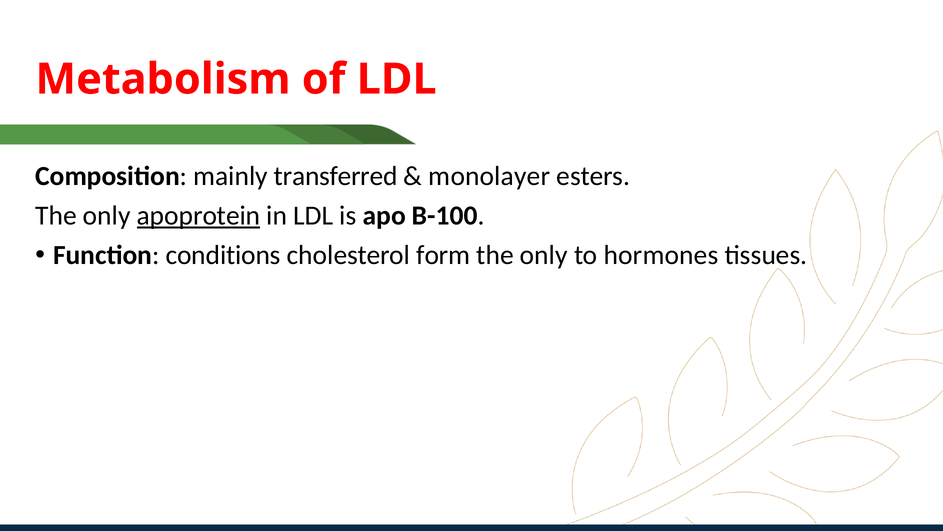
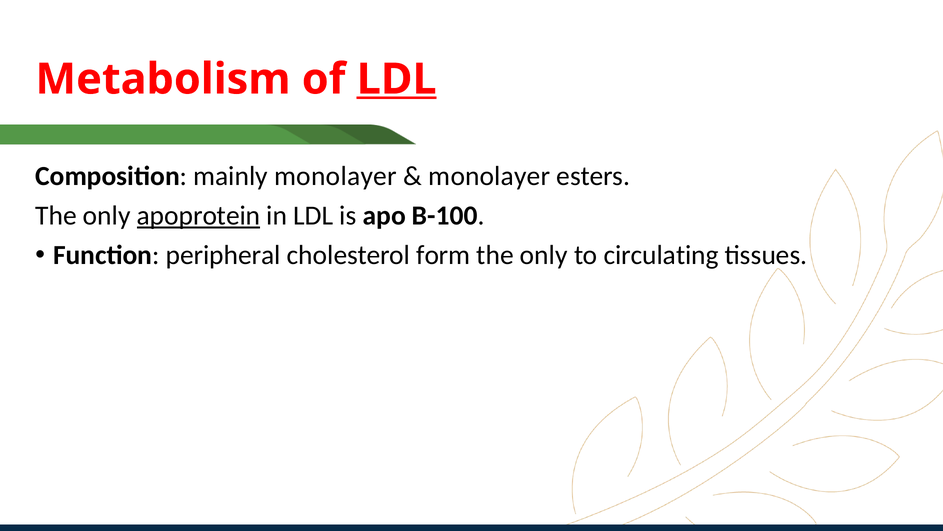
LDL underline: none -> present (397, 79)
mainly transferred: transferred -> monolayer (335, 176)
conditions: conditions -> peripheral (223, 255)
hormones: hormones -> circulating (661, 255)
